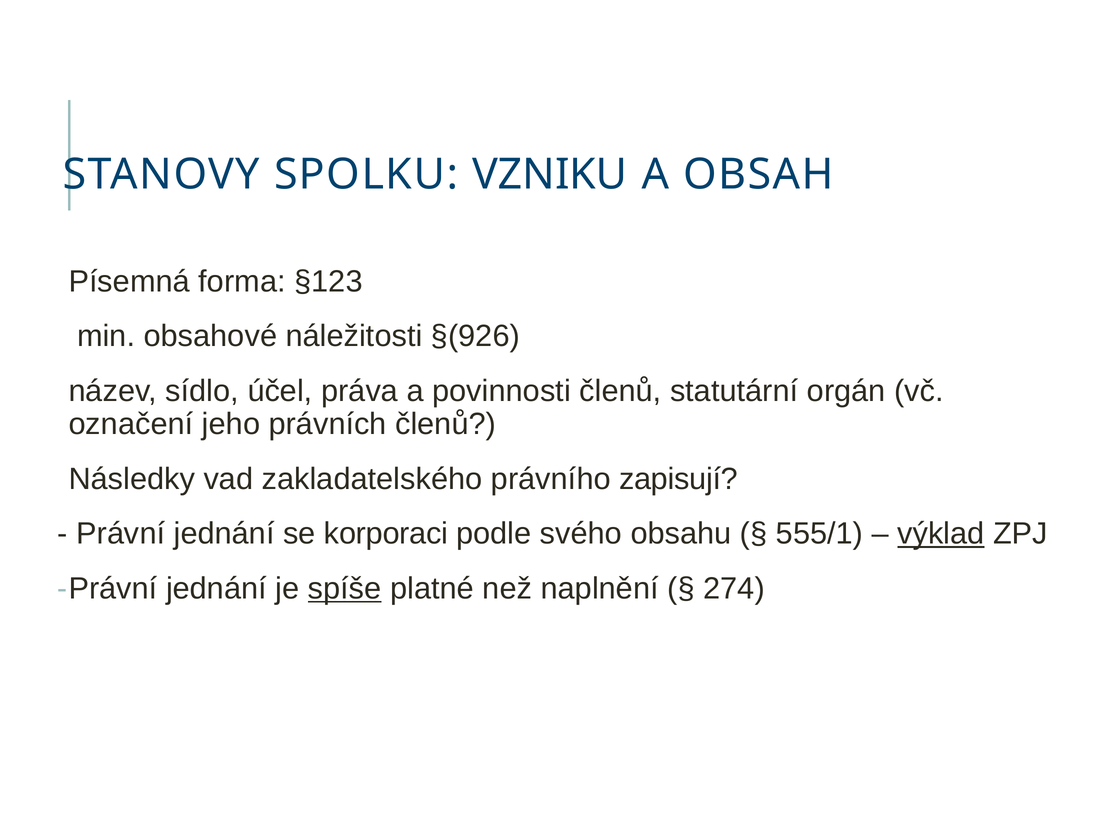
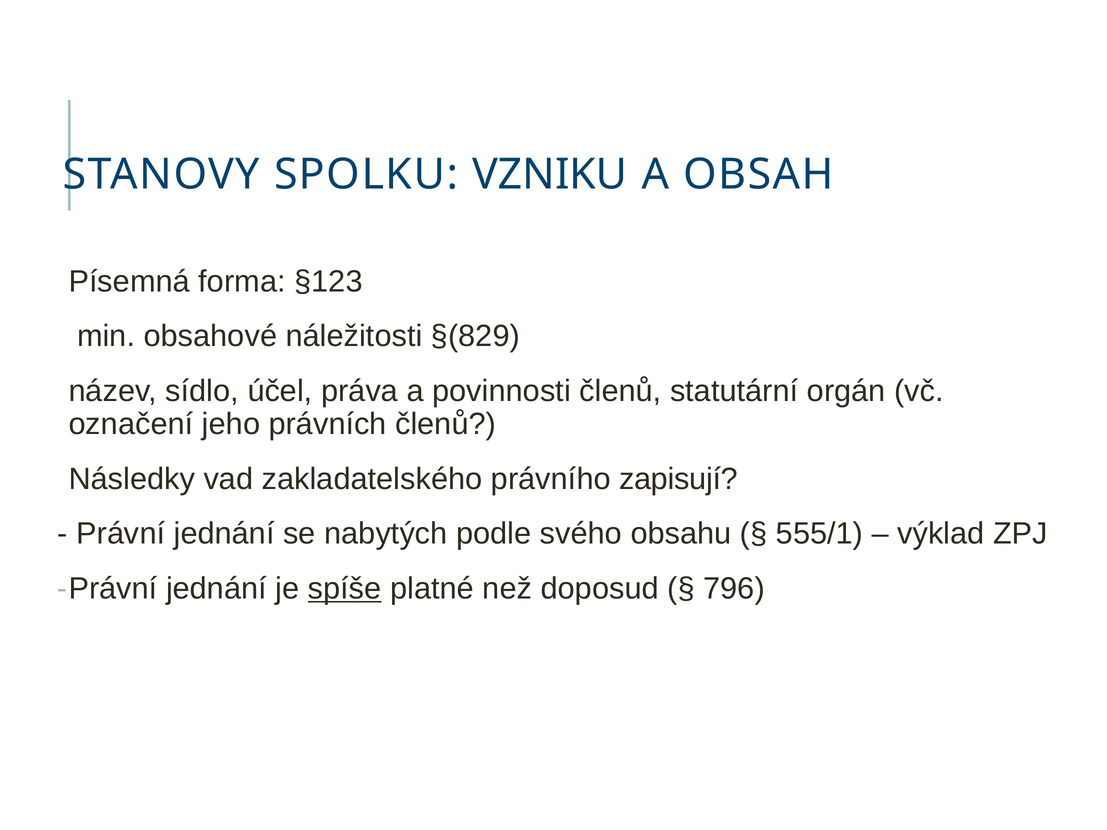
§(926: §(926 -> §(829 (475, 336)
korporaci: korporaci -> nabytých (386, 534)
výklad underline: present -> none (941, 534)
naplnění: naplnění -> doposud (600, 589)
274: 274 -> 796 (734, 589)
